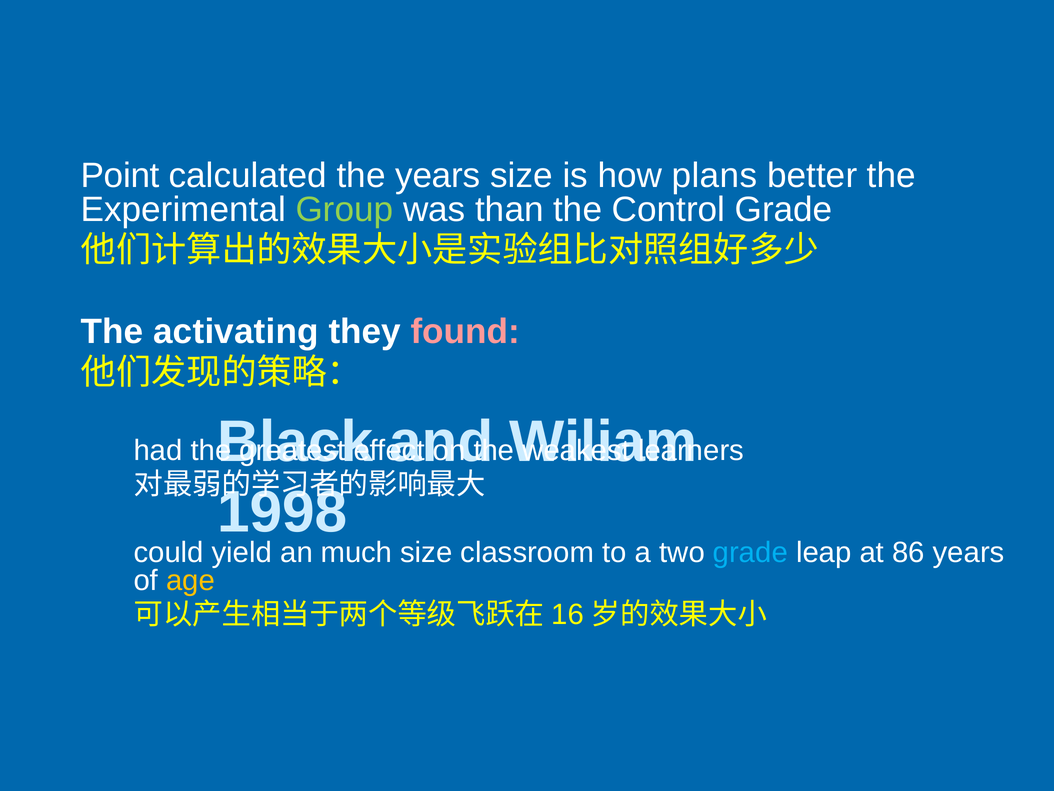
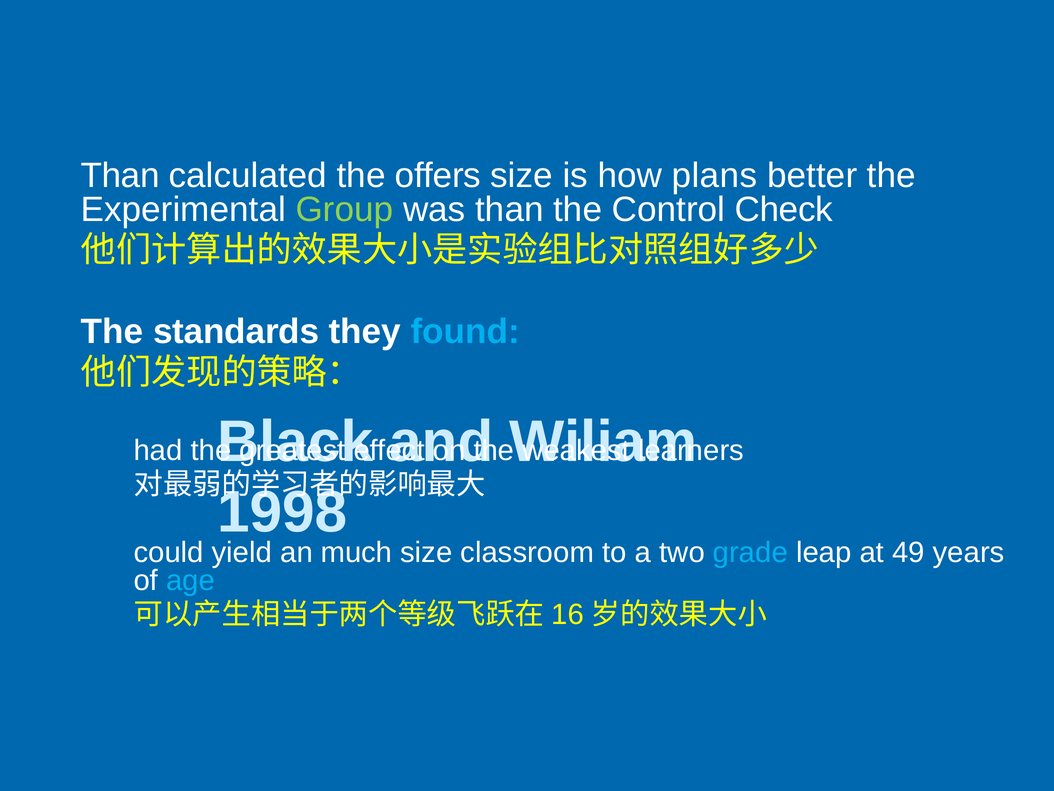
Point: Point -> Than (120, 176)
the years: years -> offers (438, 176)
Control Grade: Grade -> Check (784, 209)
activating: activating -> standards (236, 332)
found colour: pink -> light blue (465, 332)
86: 86 -> 49 (908, 552)
age colour: yellow -> light blue (191, 580)
